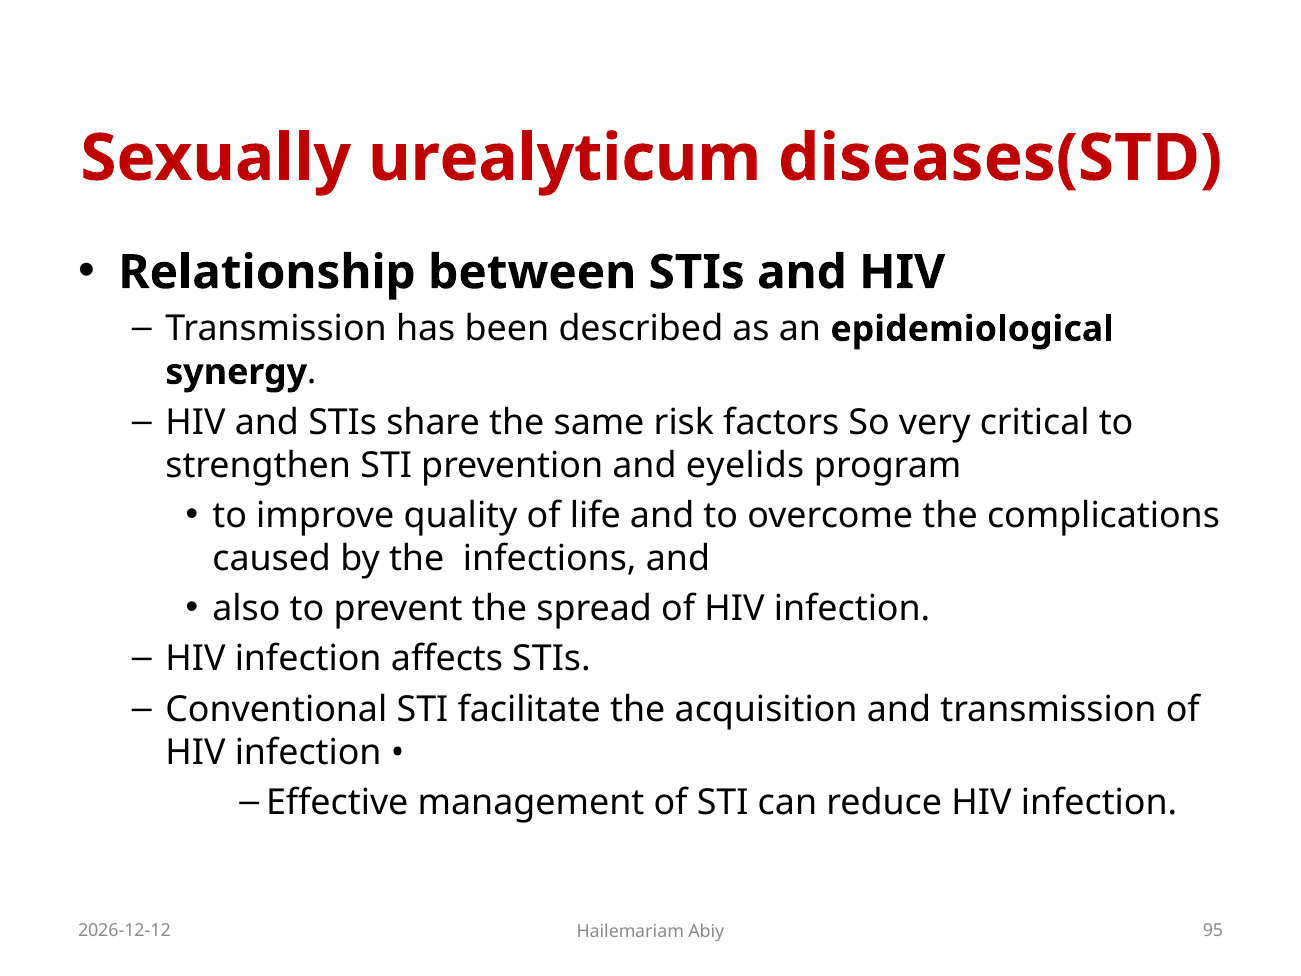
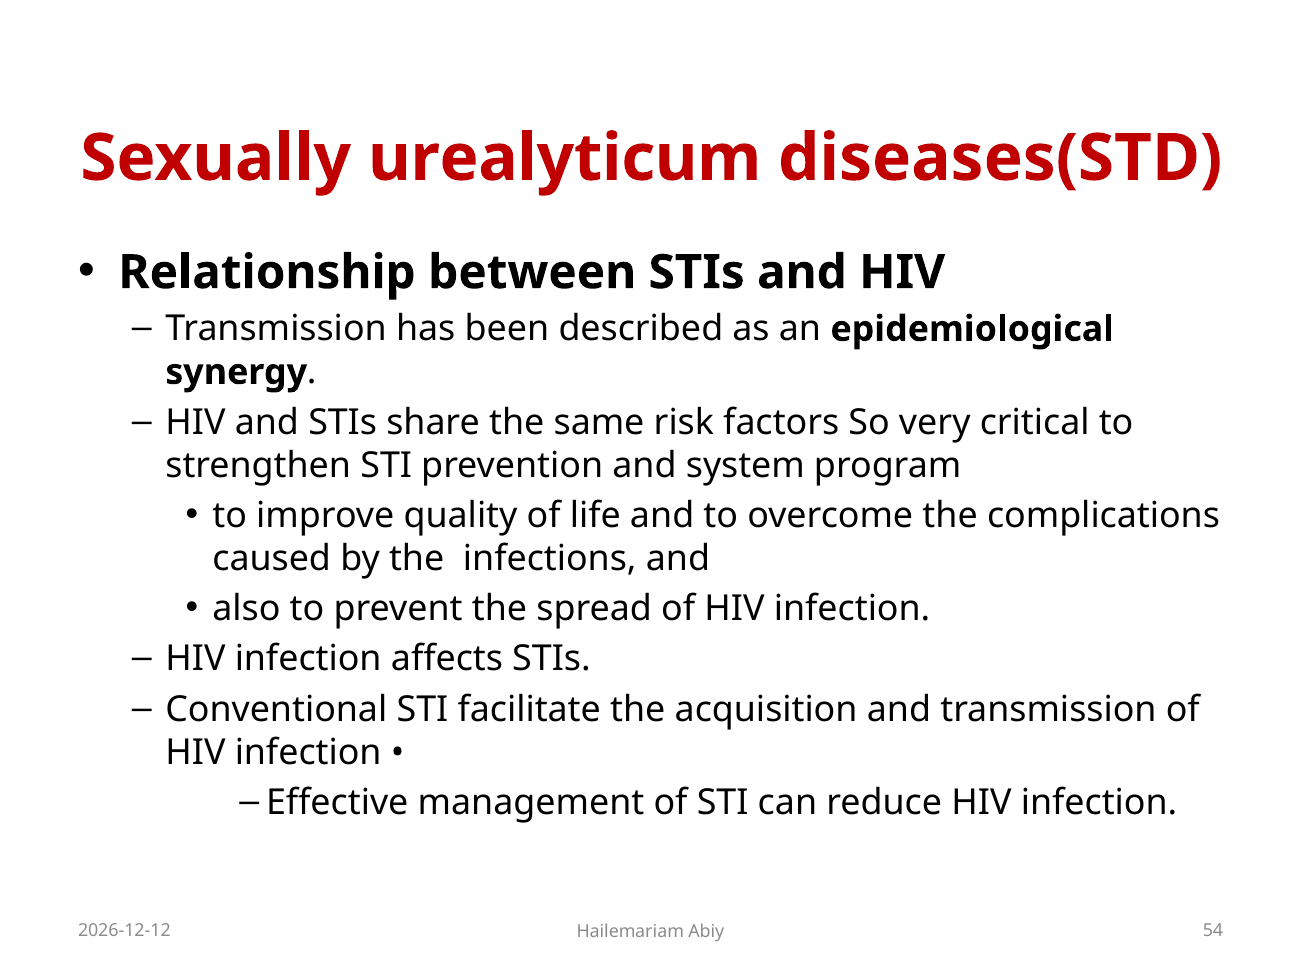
eyelids: eyelids -> system (745, 465)
95: 95 -> 54 (1213, 930)
